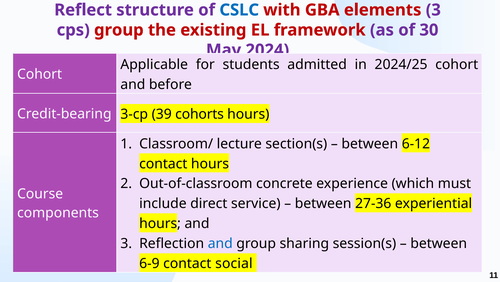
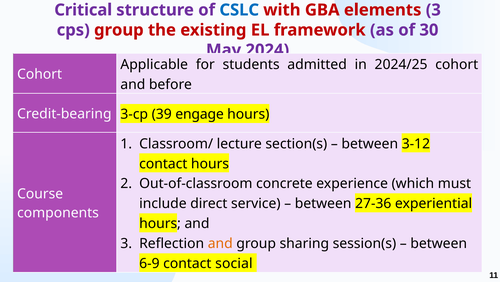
Reflect: Reflect -> Critical (83, 10)
cohorts: cohorts -> engage (200, 114)
6-12: 6-12 -> 3-12 (416, 143)
and colour: blue -> orange (220, 243)
